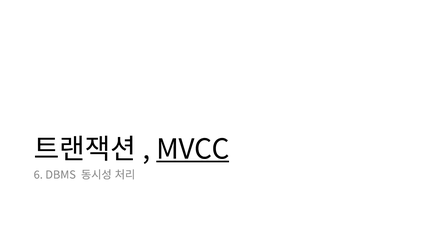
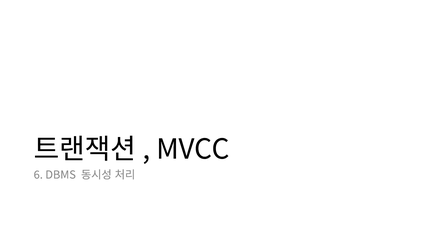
MVCC underline: present -> none (193, 149)
